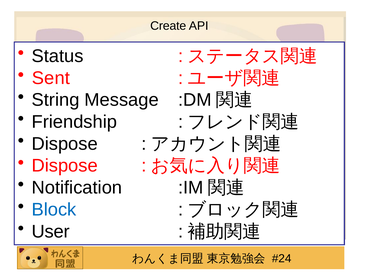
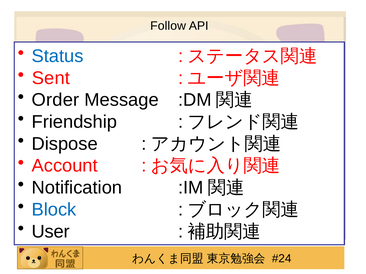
Create: Create -> Follow (168, 26)
Status colour: black -> blue (58, 56)
String: String -> Order (55, 100)
Dispose: Dispose -> Account (65, 166)
